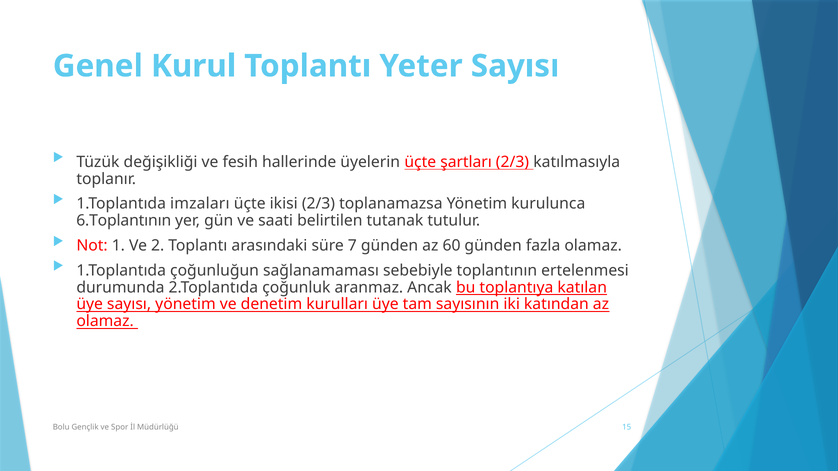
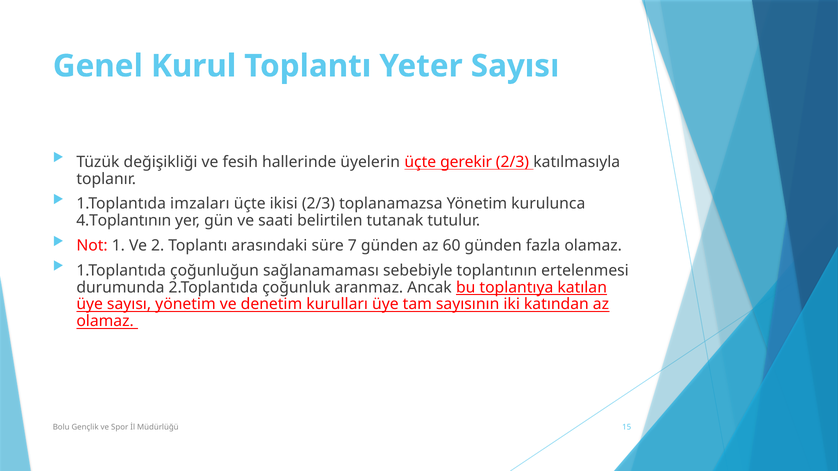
şartları: şartları -> gerekir (466, 162)
6.Toplantının: 6.Toplantının -> 4.Toplantının (124, 221)
